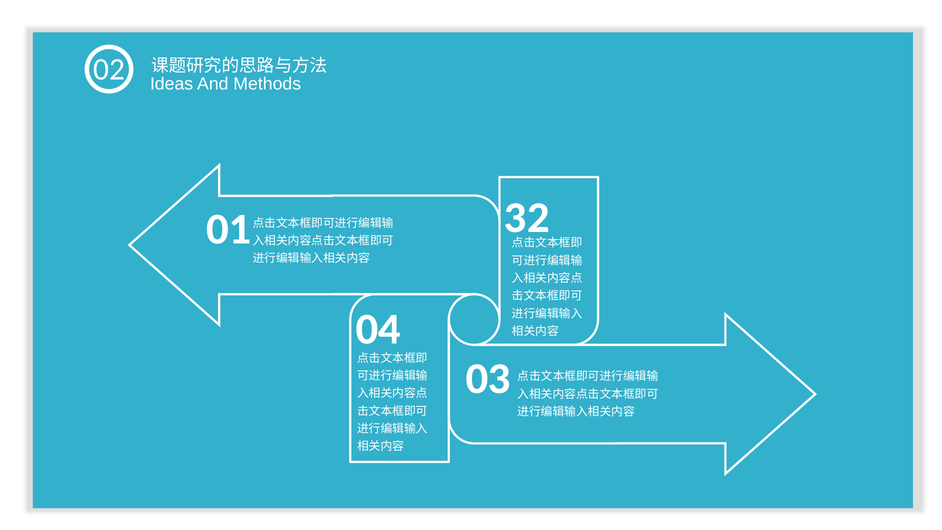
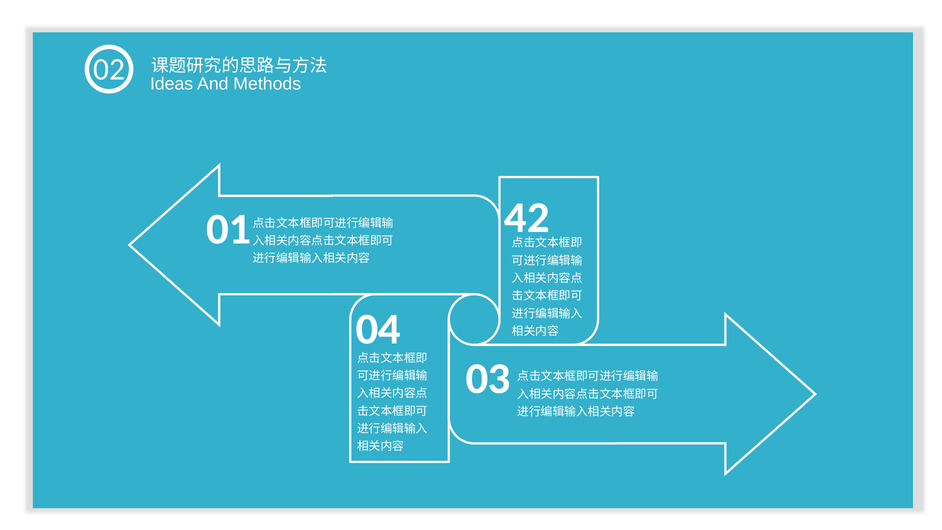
32: 32 -> 42 (527, 219)
